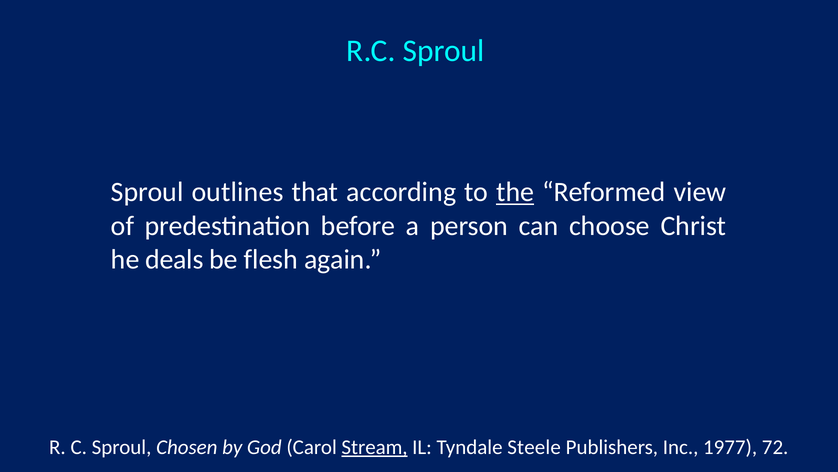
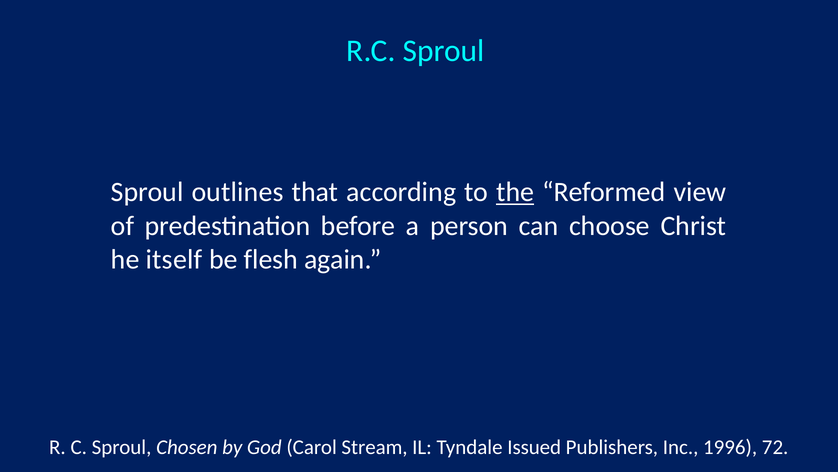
deals: deals -> itself (174, 259)
Stream underline: present -> none (375, 447)
Steele: Steele -> Issued (534, 447)
1977: 1977 -> 1996 (730, 447)
